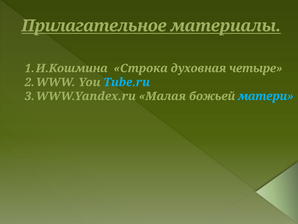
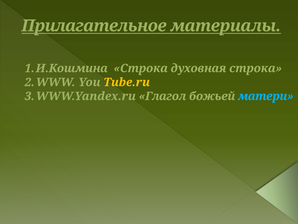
духовная четыре: четыре -> строка (256, 68)
Tube.ru colour: light blue -> yellow (127, 82)
Малая: Малая -> Глагол (162, 96)
